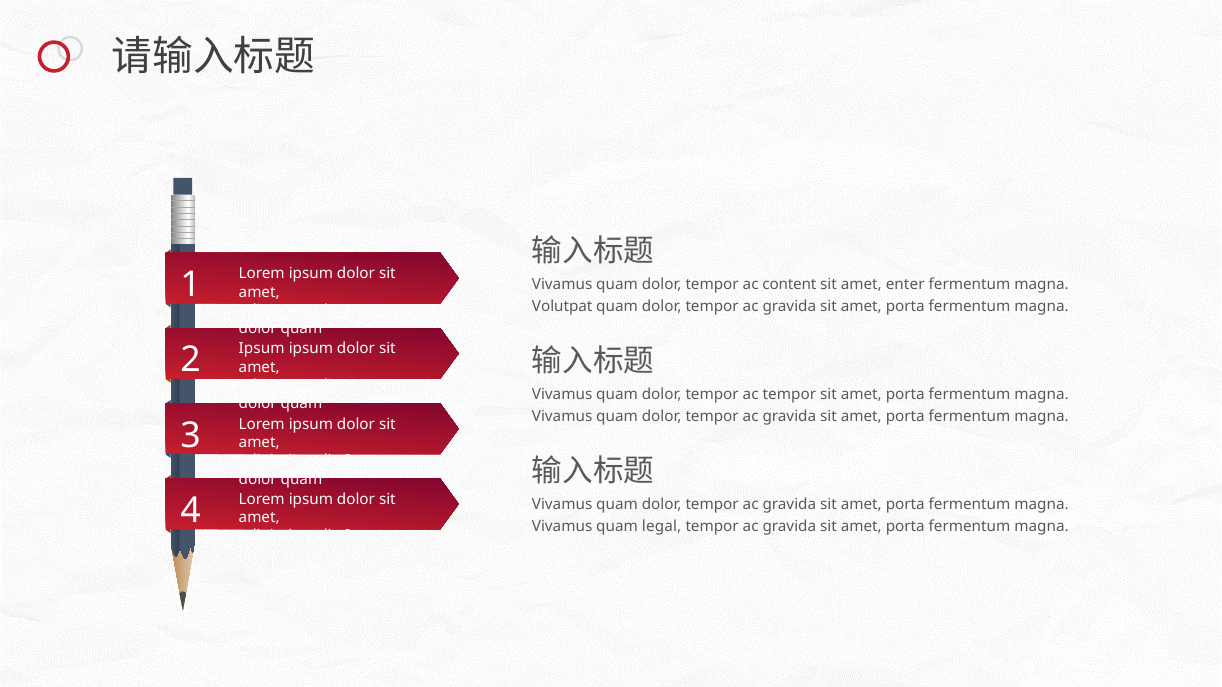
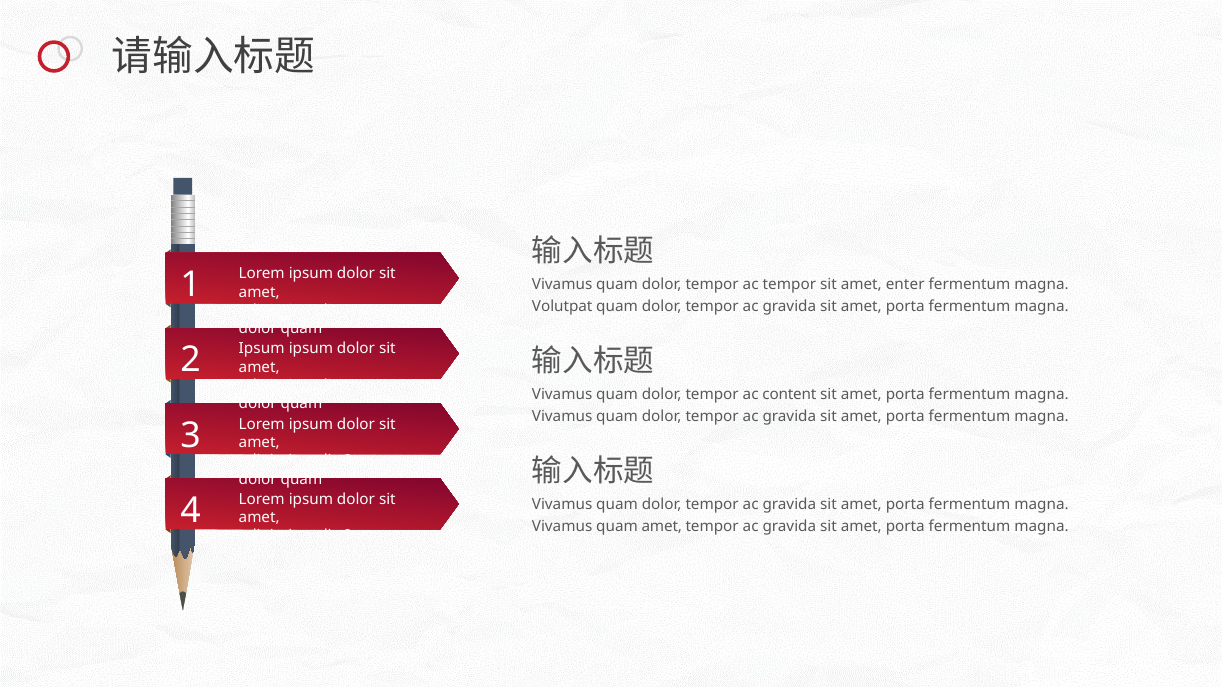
ac content: content -> tempor (789, 285)
ac tempor: tempor -> content (789, 395)
quam legal: legal -> amet (662, 527)
